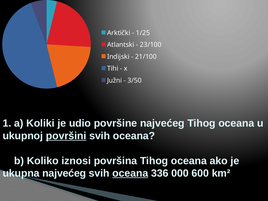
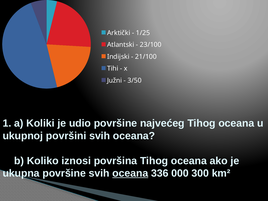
površini underline: present -> none (66, 136)
ukupna najvećeg: najvećeg -> površine (64, 173)
600: 600 -> 300 (200, 173)
